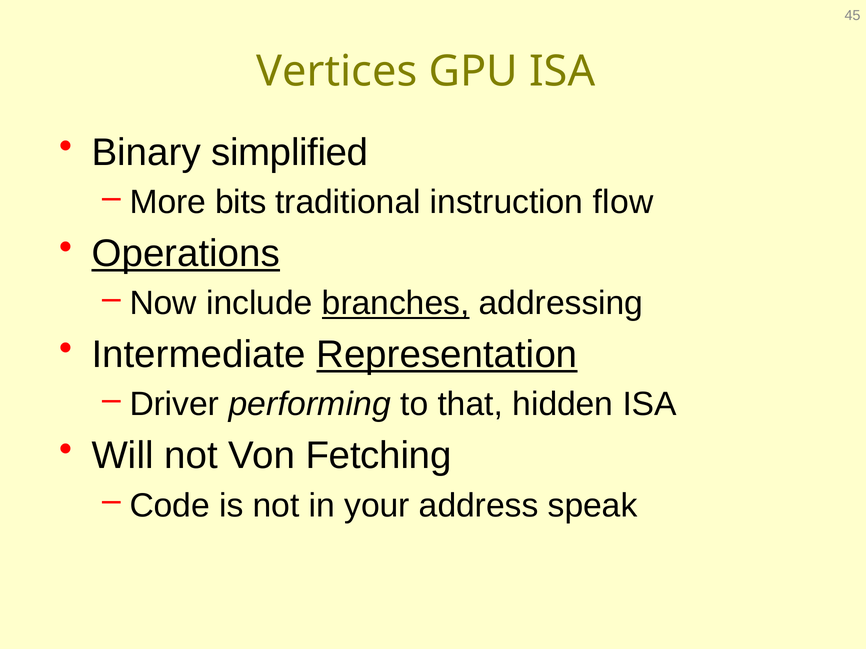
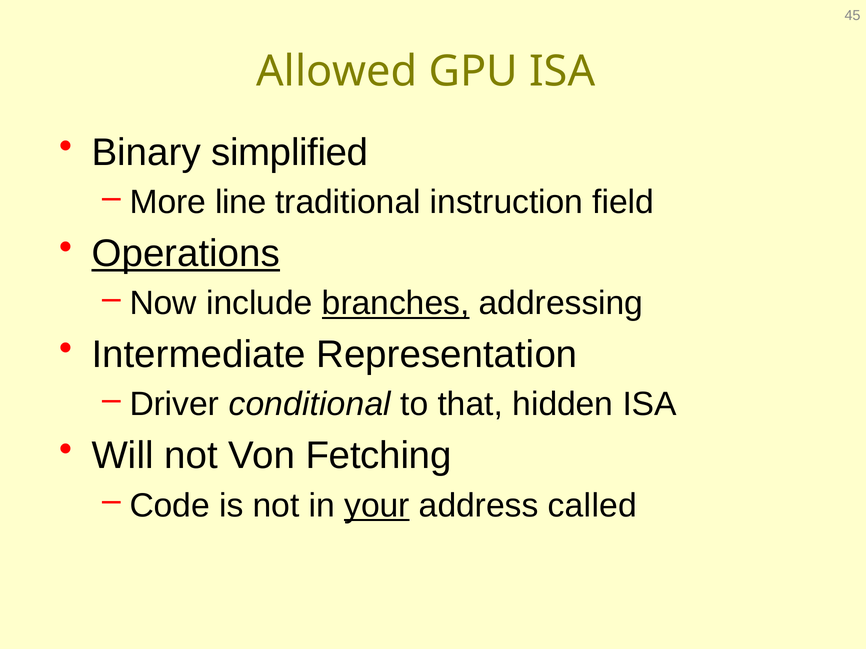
Vertices: Vertices -> Allowed (337, 72)
bits: bits -> line (241, 203)
flow: flow -> field (623, 203)
Representation underline: present -> none (447, 355)
performing: performing -> conditional (310, 405)
your underline: none -> present (377, 506)
speak: speak -> called (593, 506)
